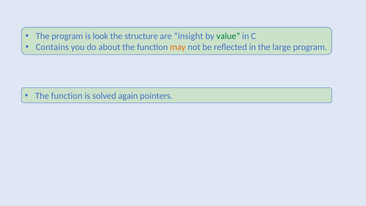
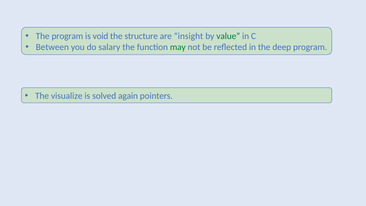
look: look -> void (101, 36)
Contains: Contains -> Between (52, 47)
about: about -> salary (109, 47)
may colour: orange -> green (178, 47)
large: large -> deep (282, 47)
function: function -> visualize (67, 96)
